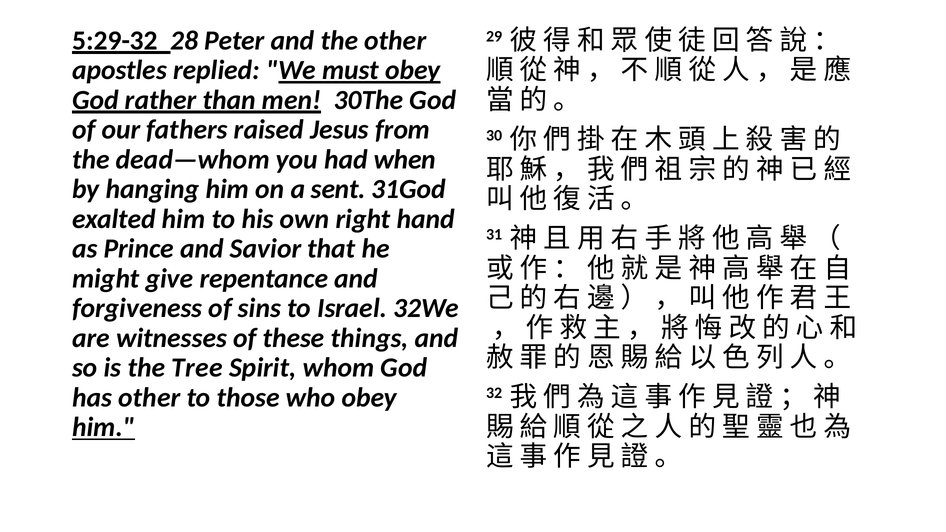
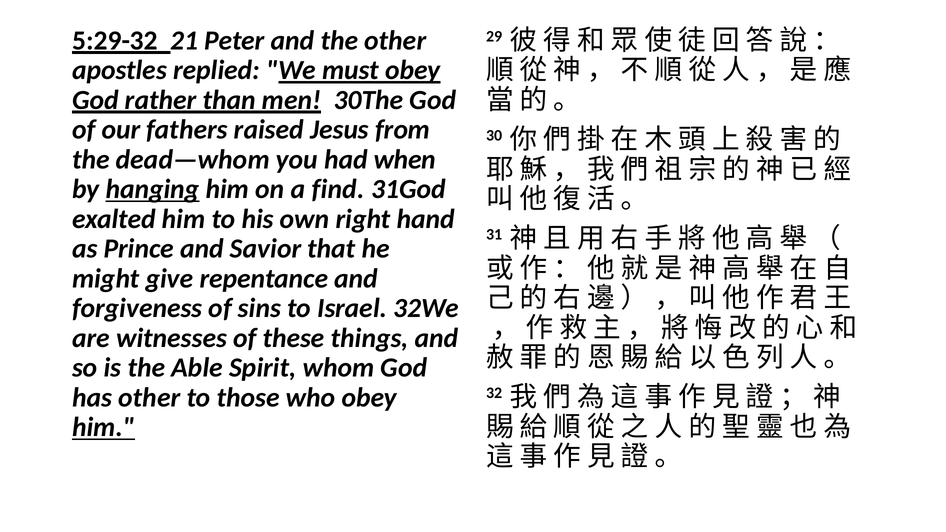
28: 28 -> 21 (184, 41)
hanging underline: none -> present (153, 189)
sent: sent -> find (338, 189)
Tree: Tree -> Able (197, 368)
